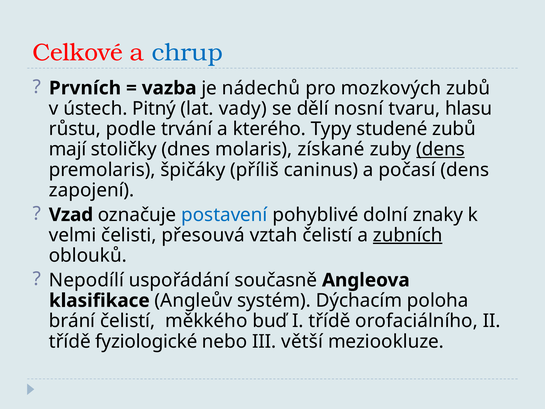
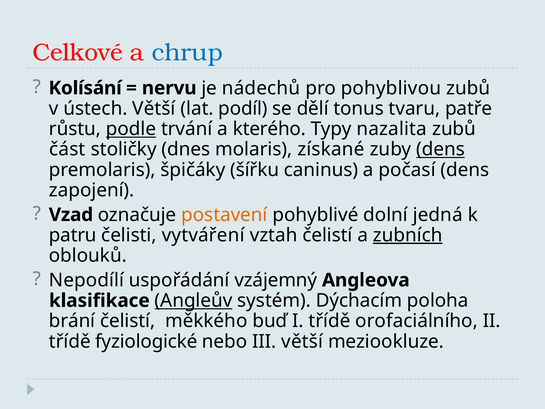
Prvních: Prvních -> Kolísání (85, 88)
vazba: vazba -> nervu (169, 88)
mozkových: mozkových -> pohyblivou (391, 88)
ústech Pitný: Pitný -> Větší (154, 108)
vady: vady -> podíl (243, 108)
nosní: nosní -> tonus (359, 108)
hlasu: hlasu -> patře (469, 108)
podle underline: none -> present (131, 129)
studené: studené -> nazalita (392, 129)
mají: mají -> část (67, 149)
příliš: příliš -> šířku (255, 170)
postavení colour: blue -> orange (224, 215)
znaky: znaky -> jedná (438, 215)
velmi: velmi -> patru (73, 235)
přesouvá: přesouvá -> vytváření (203, 235)
současně: současně -> vzájemný (276, 280)
Angleův underline: none -> present (194, 300)
